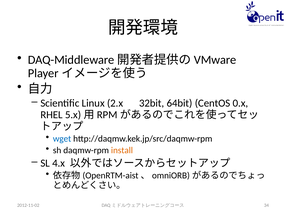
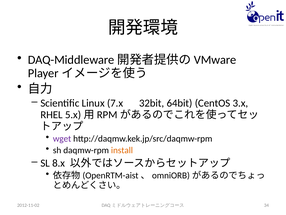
2.x: 2.x -> 7.x (115, 103)
0.x: 0.x -> 3.x (240, 103)
wget colour: blue -> purple (62, 138)
4.x: 4.x -> 8.x (59, 163)
